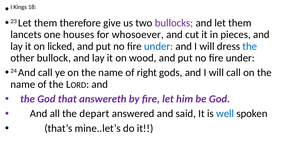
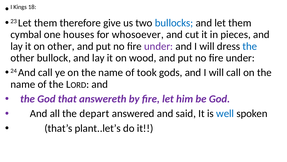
bullocks colour: purple -> blue (174, 23)
lancets: lancets -> cymbal (26, 34)
on licked: licked -> other (61, 46)
under colour: blue -> purple (159, 46)
right: right -> took (147, 72)
mine..let’s: mine..let’s -> plant..let’s (98, 128)
